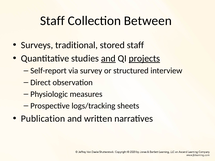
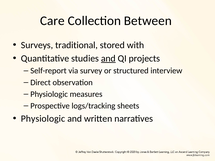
Staff: Staff -> Care (52, 21)
stored staff: staff -> with (135, 45)
projects underline: present -> none (144, 58)
Publication: Publication -> Physiologic (43, 119)
